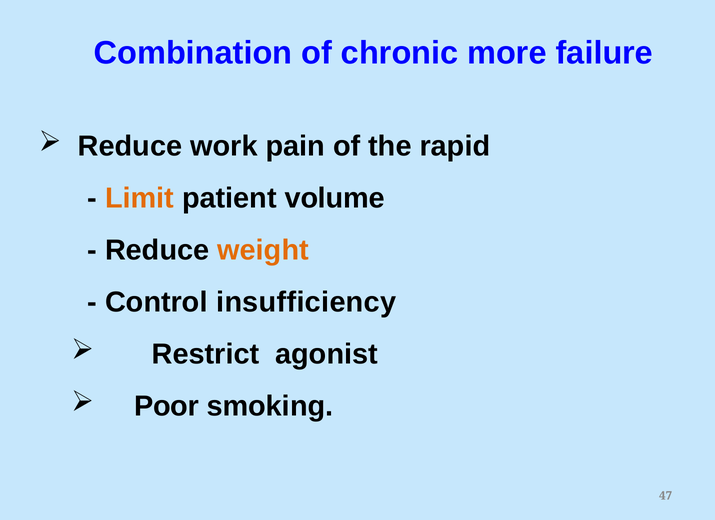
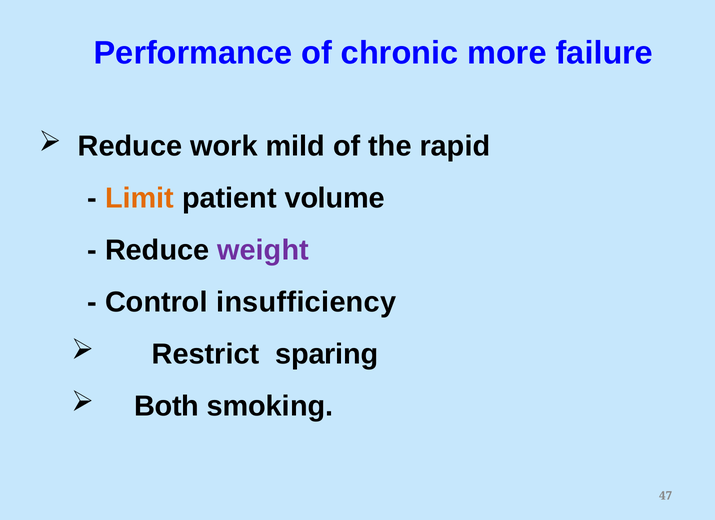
Combination: Combination -> Performance (193, 53)
pain: pain -> mild (295, 146)
weight colour: orange -> purple (263, 250)
agonist: agonist -> sparing (327, 354)
Poor: Poor -> Both (167, 406)
